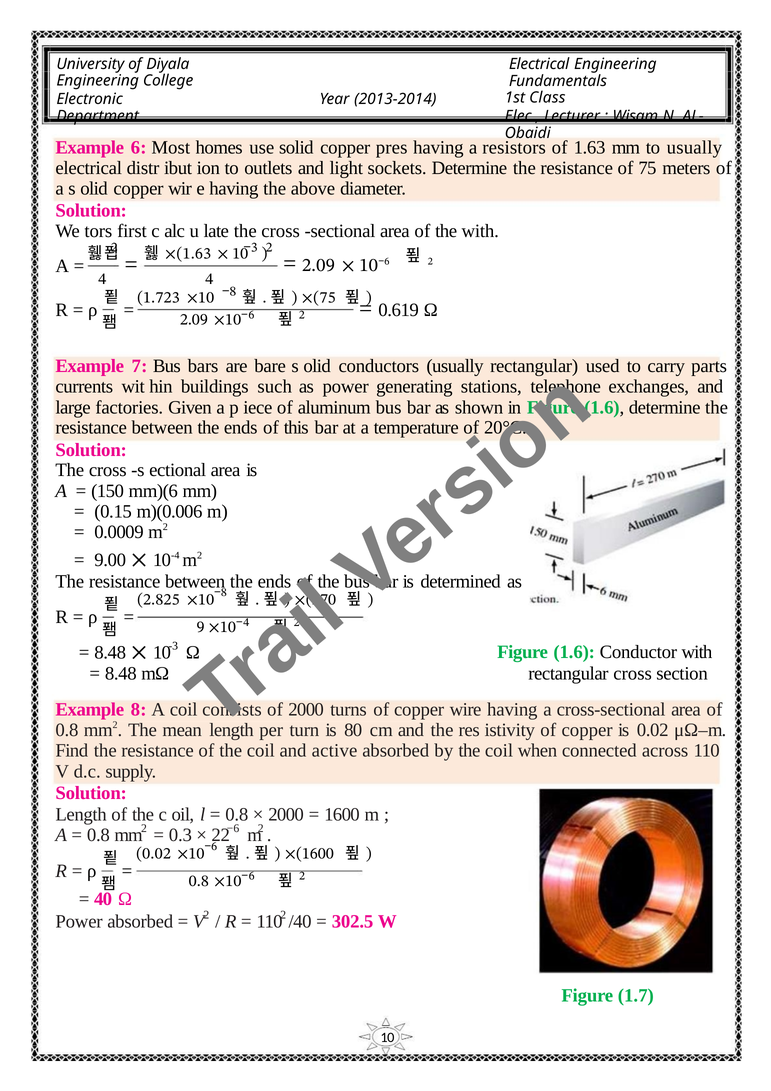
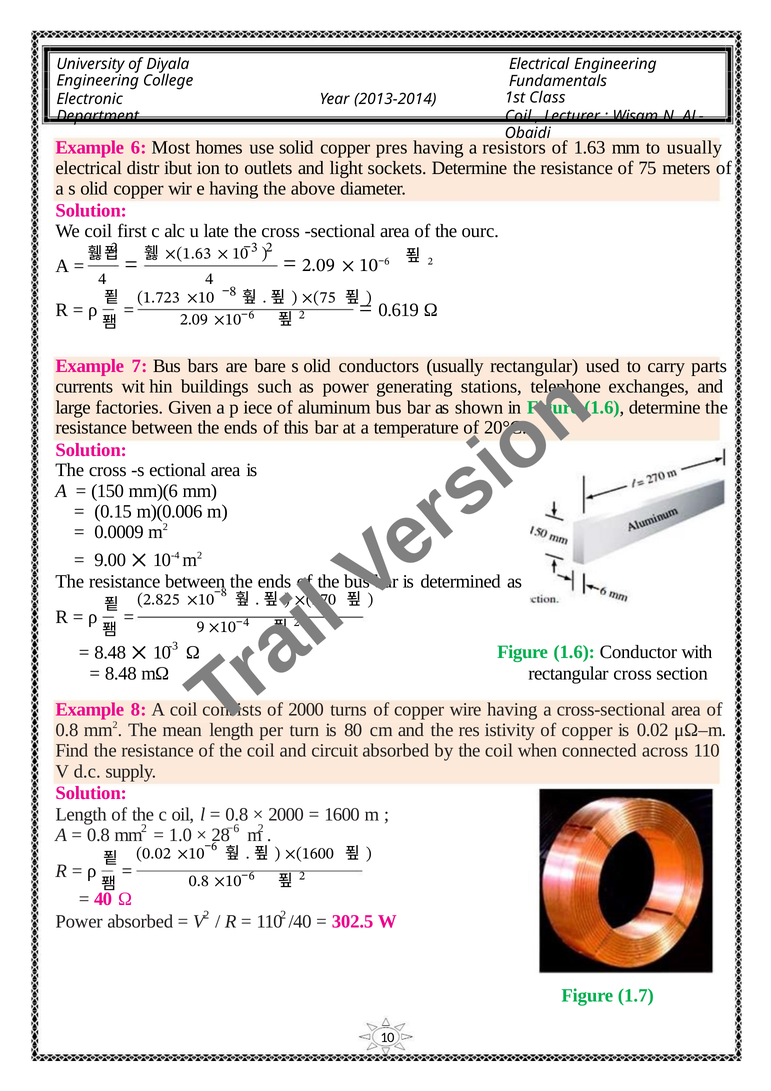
Elec: Elec -> Coil (522, 116)
We tors: tors -> coil (98, 231)
the with: with -> ourc (480, 231)
active: active -> circuit (335, 750)
0.3: 0.3 -> 1.0 (180, 835)
22: 22 -> 28 (221, 835)
